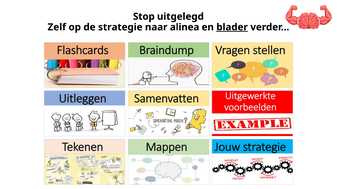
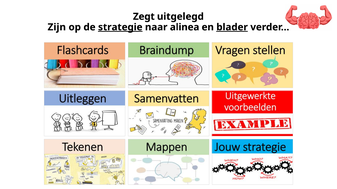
Stop: Stop -> Zegt (144, 17)
Zelf: Zelf -> Zijn (57, 27)
strategie underline: none -> present (120, 27)
